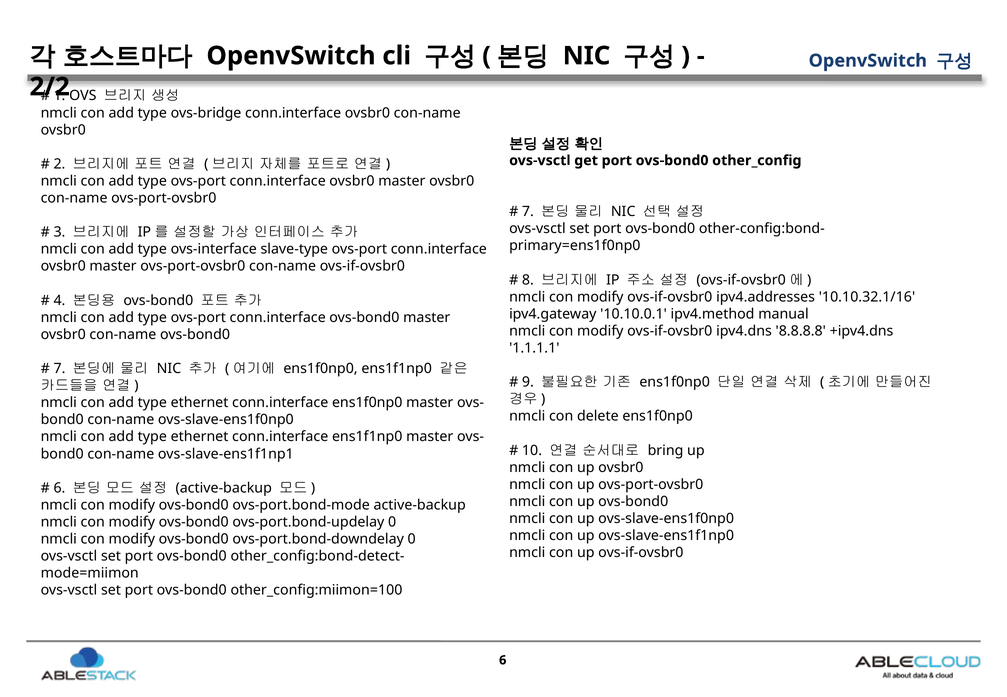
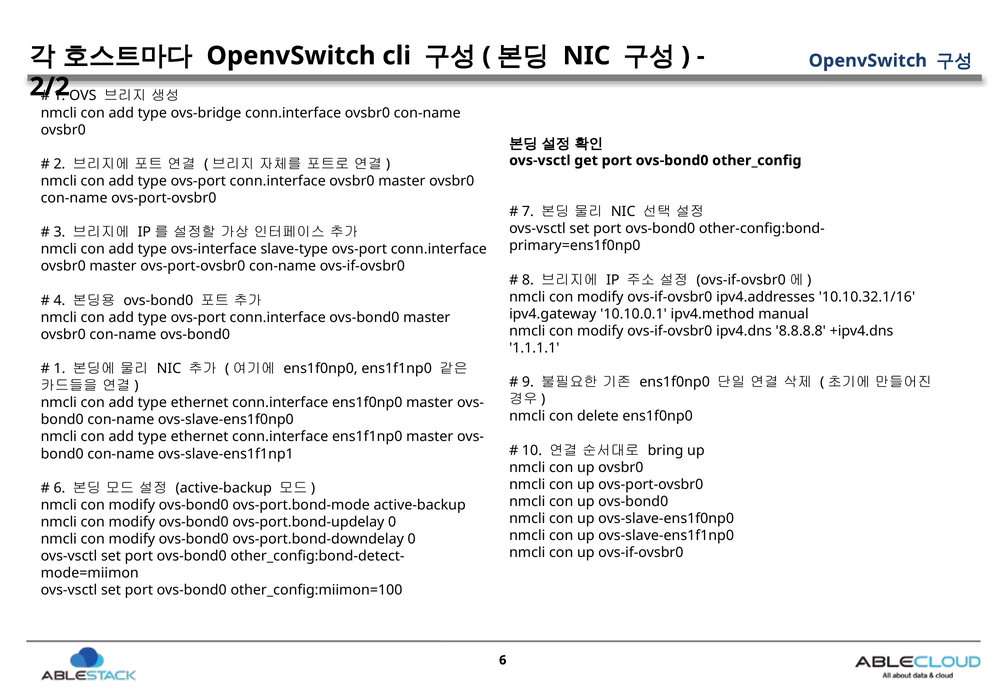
7: 7 -> 1 (59, 369)
